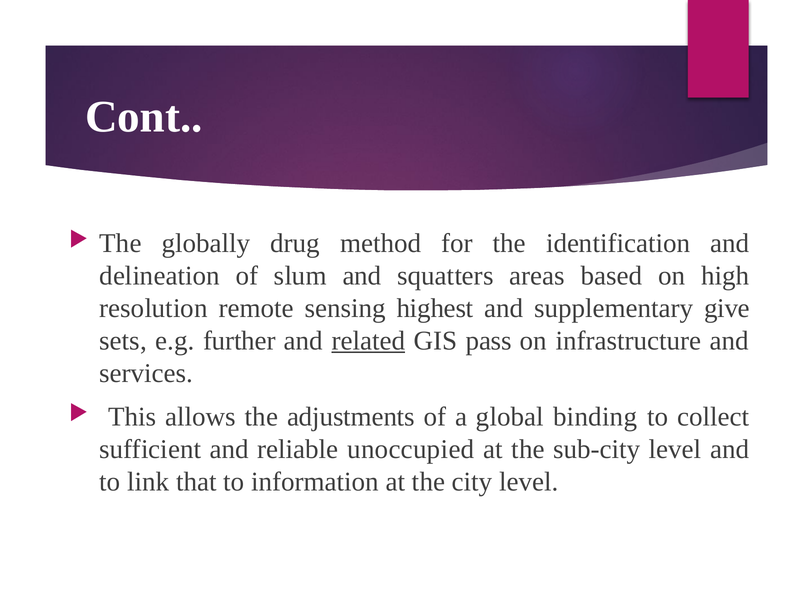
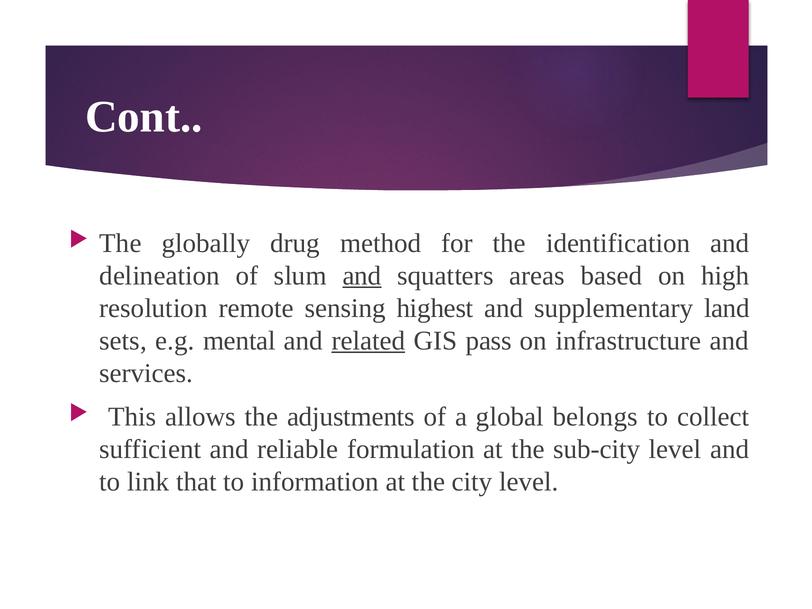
and underline: none -> present (362, 276)
give: give -> land (727, 308)
further: further -> mental (239, 341)
binding: binding -> belongs (595, 417)
unoccupied: unoccupied -> formulation (411, 449)
